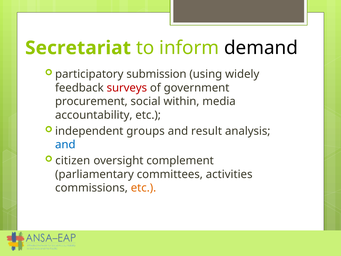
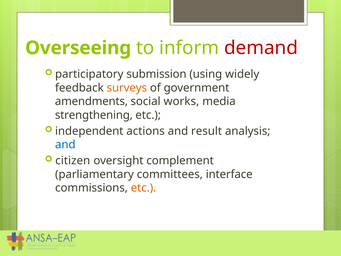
Secretariat: Secretariat -> Overseeing (78, 48)
demand colour: black -> red (261, 48)
surveys colour: red -> orange (127, 88)
procurement: procurement -> amendments (91, 101)
within: within -> works (181, 101)
accountability: accountability -> strengthening (94, 115)
groups: groups -> actions (146, 131)
activities: activities -> interface (229, 174)
